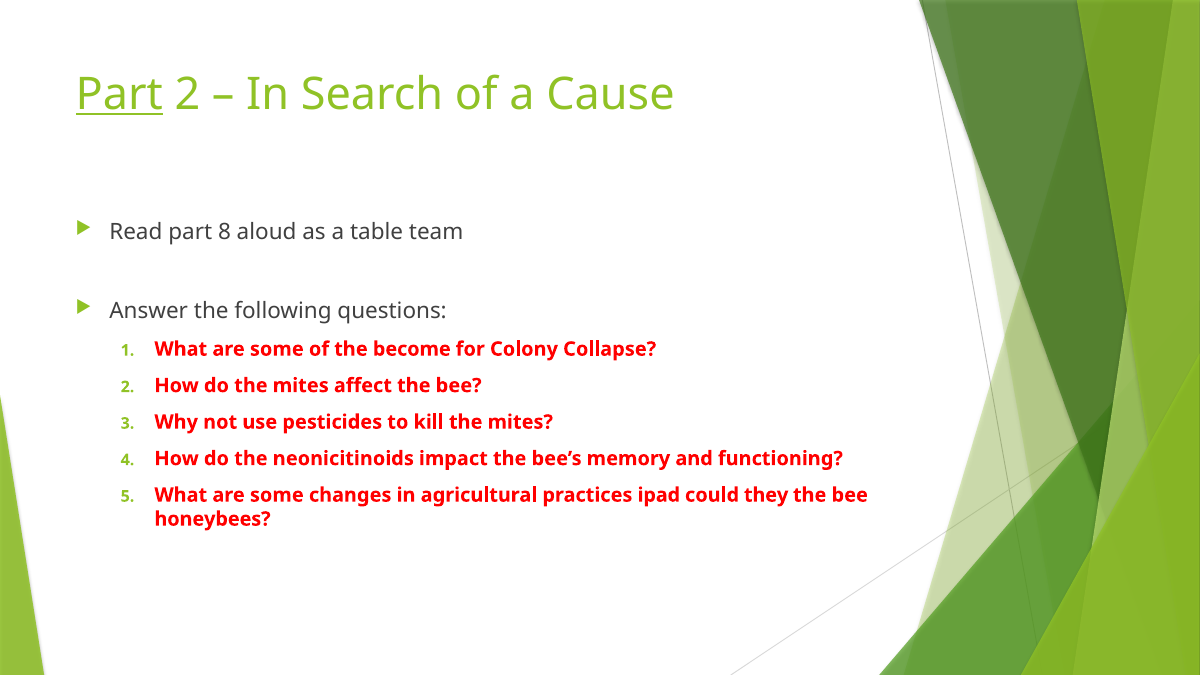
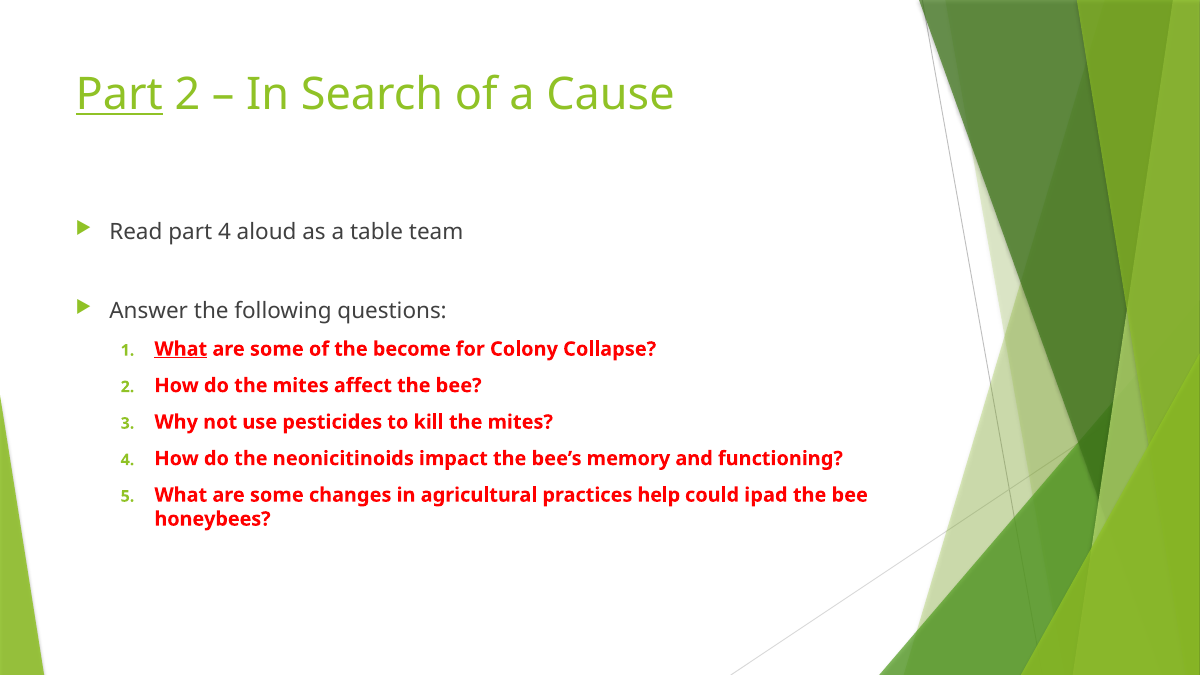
part 8: 8 -> 4 (224, 232)
What underline: none -> present (181, 349)
ipad: ipad -> help (659, 495)
they: they -> ipad (766, 495)
